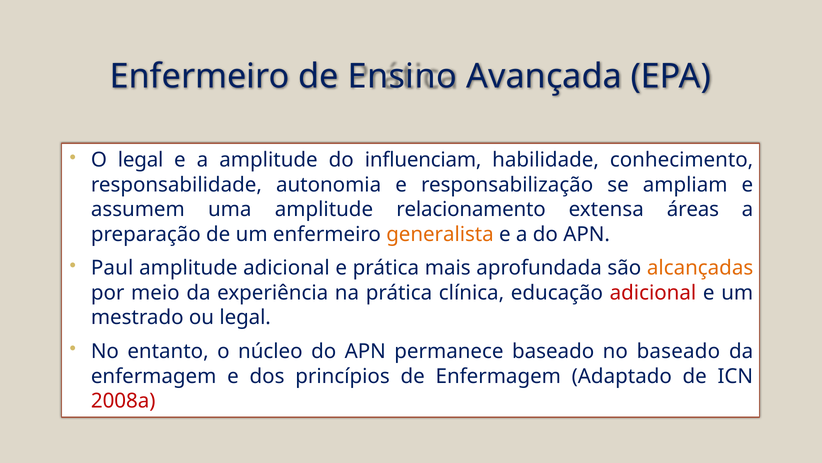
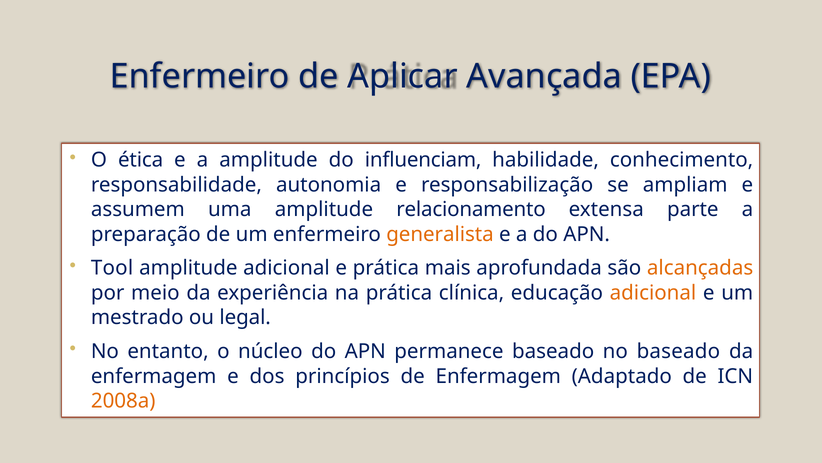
Ensino: Ensino -> Aplicar (403, 76)
O legal: legal -> ética (141, 160)
áreas: áreas -> parte (693, 209)
Paul: Paul -> Tool (112, 268)
adicional colour: red -> orange (653, 292)
2008a colour: red -> orange (123, 400)
